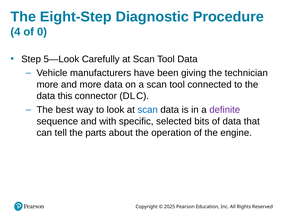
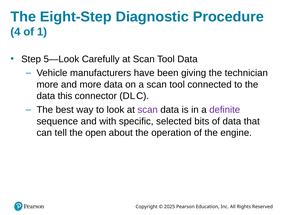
0: 0 -> 1 (42, 32)
scan colour: blue -> purple (148, 110)
parts: parts -> open (96, 133)
